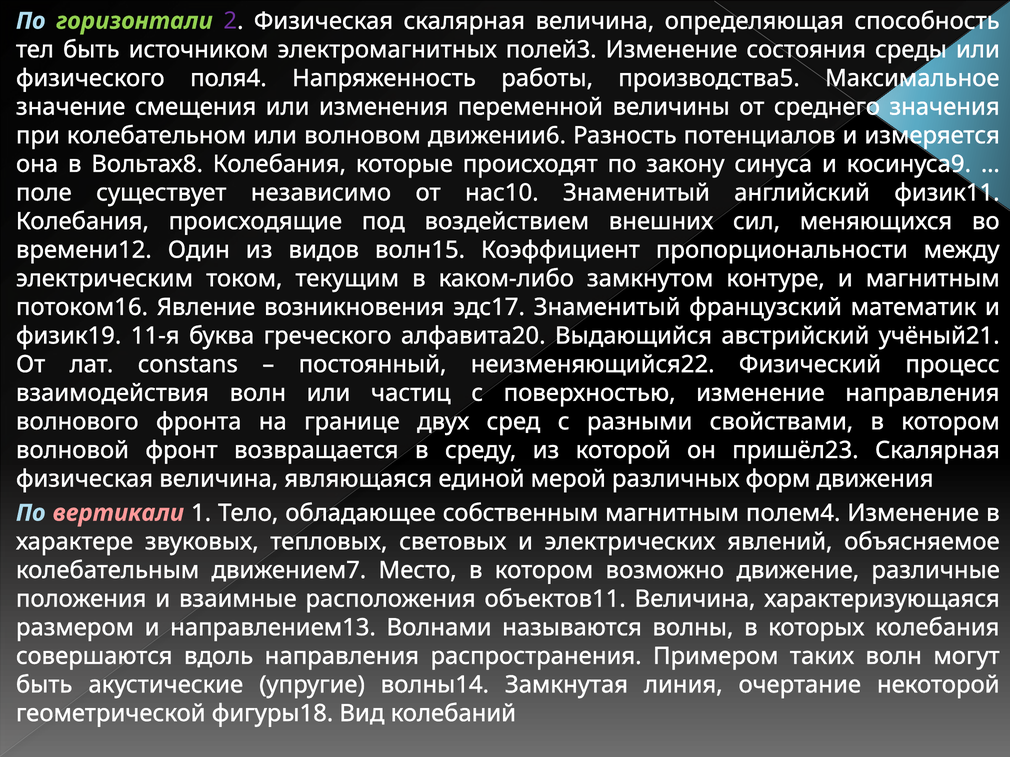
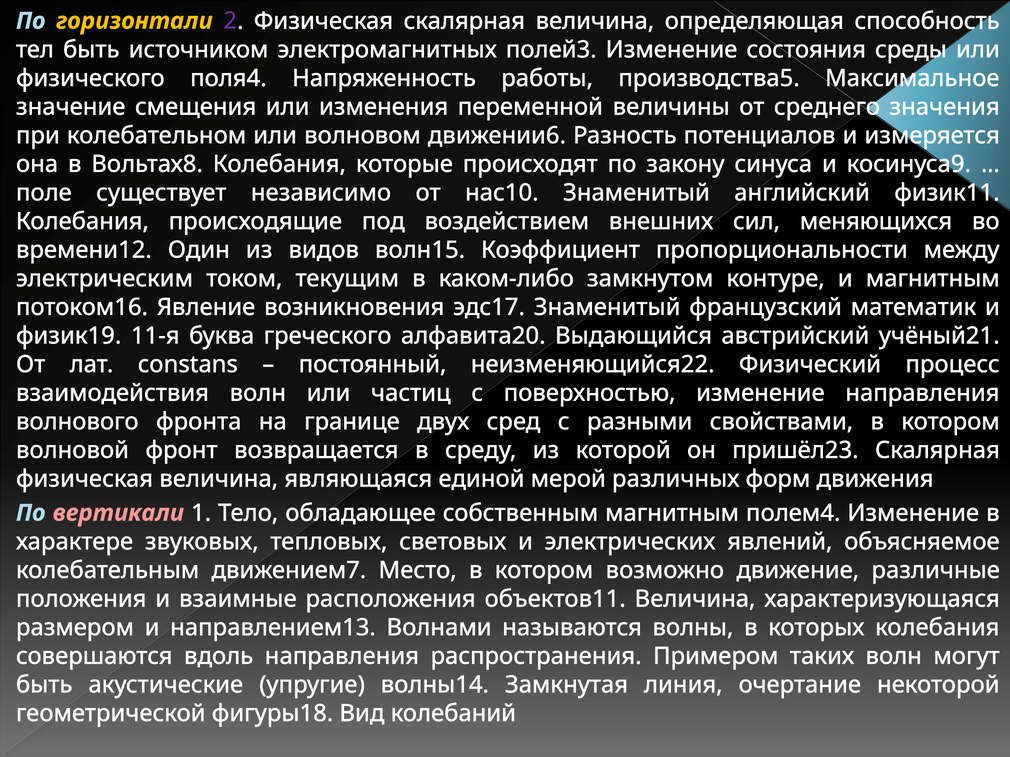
горизонтали colour: light green -> yellow (134, 21)
